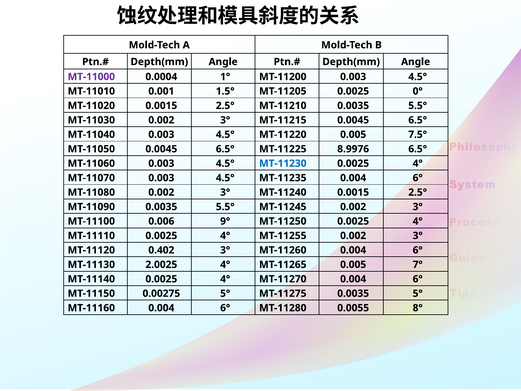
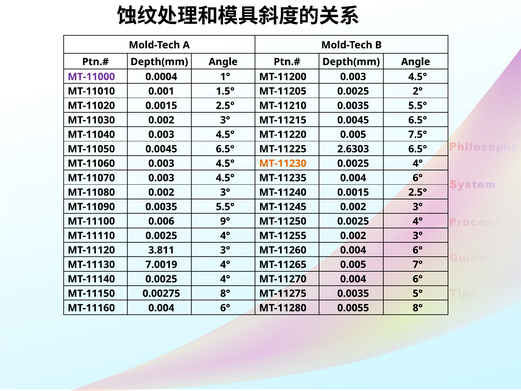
0°: 0° -> 2° (418, 91)
8.9976: 8.9976 -> 2.6303 (353, 149)
MT-11230 colour: blue -> orange (283, 163)
0.402: 0.402 -> 3.811 (161, 250)
2.0025: 2.0025 -> 7.0019 (161, 264)
0.00275 5°: 5° -> 8° (225, 293)
